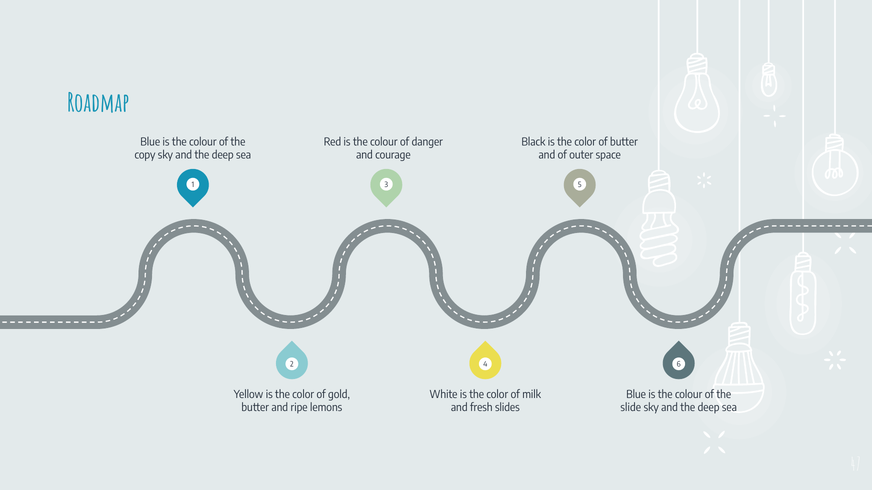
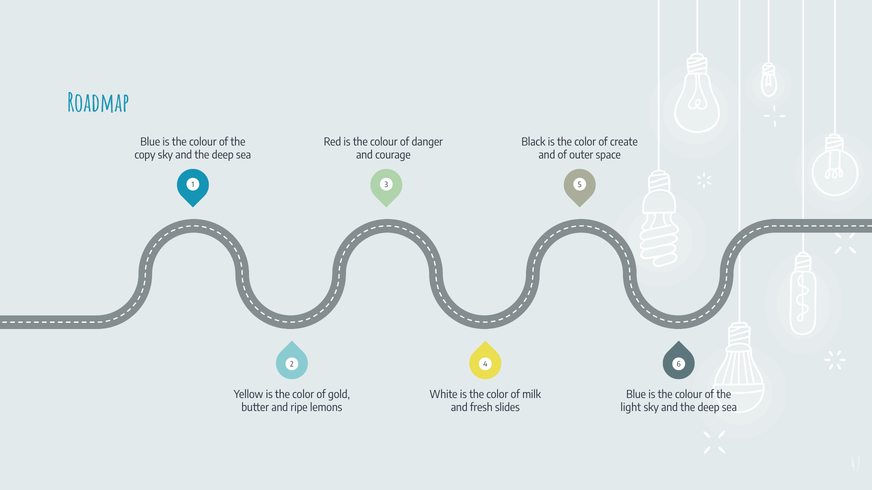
of butter: butter -> create (624, 142)
slide: slide -> light (631, 408)
